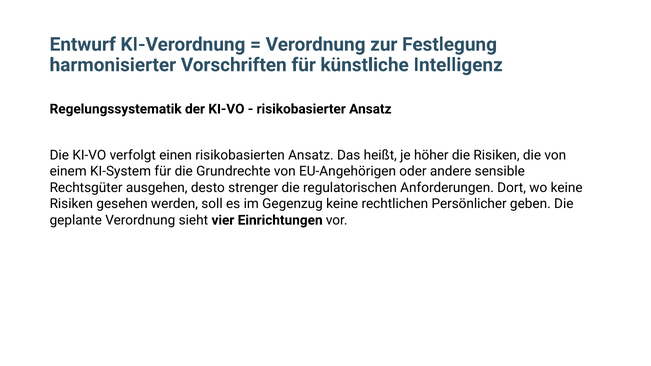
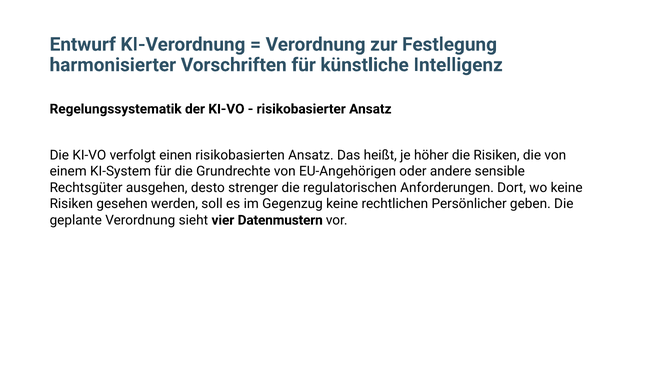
Einrichtungen: Einrichtungen -> Datenmustern (280, 220)
